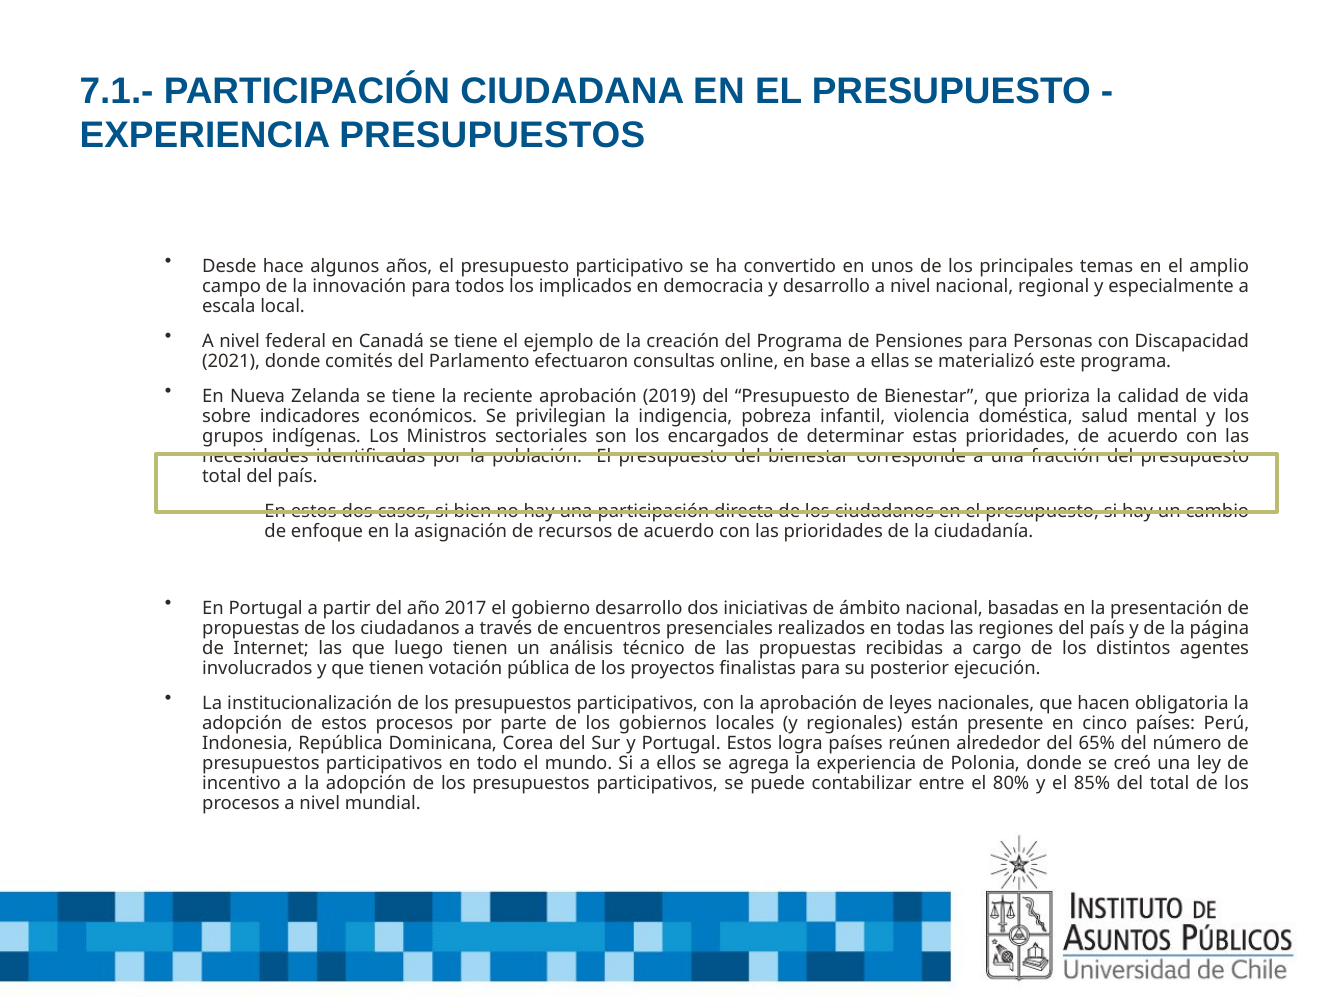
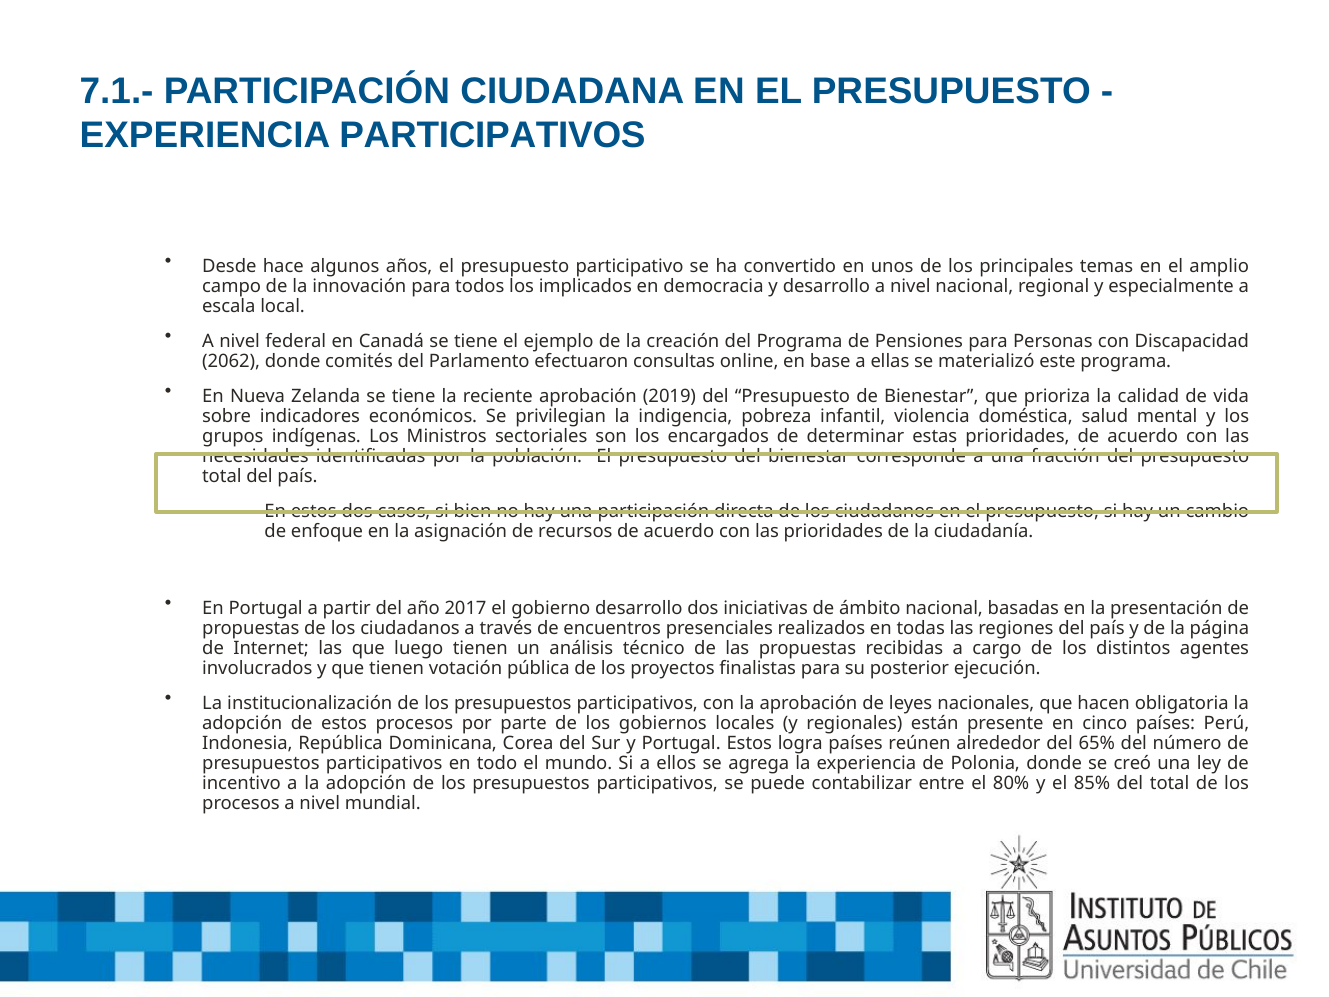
EXPERIENCIA PRESUPUESTOS: PRESUPUESTOS -> PARTICIPATIVOS (492, 136)
2021: 2021 -> 2062 (231, 361)
